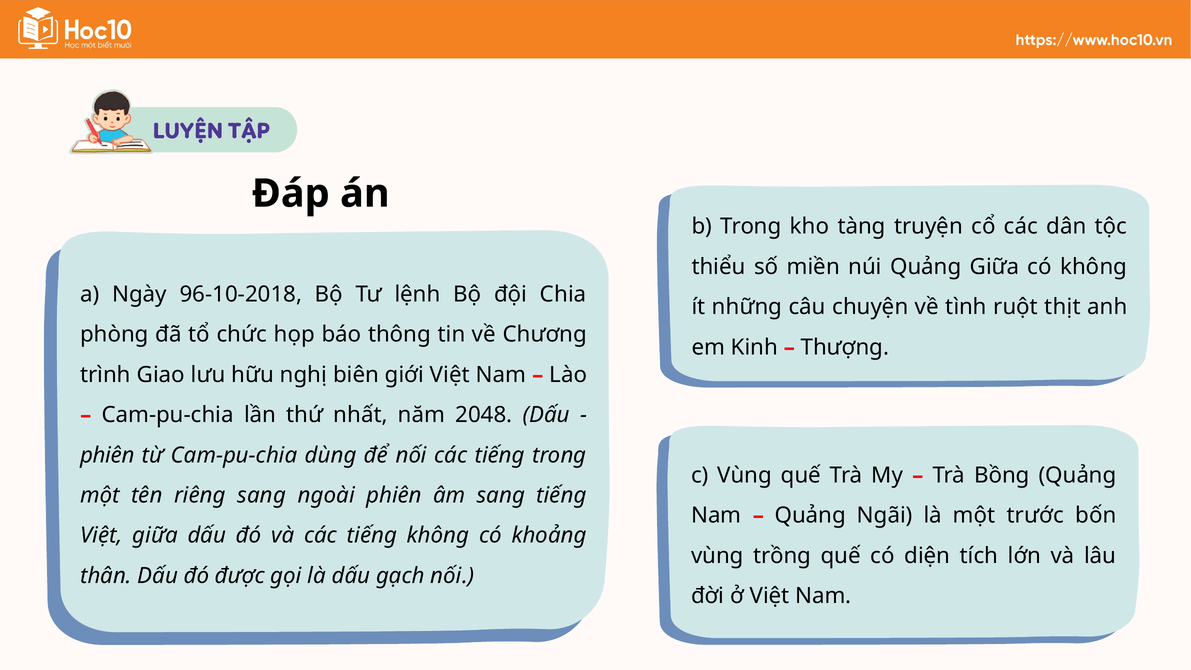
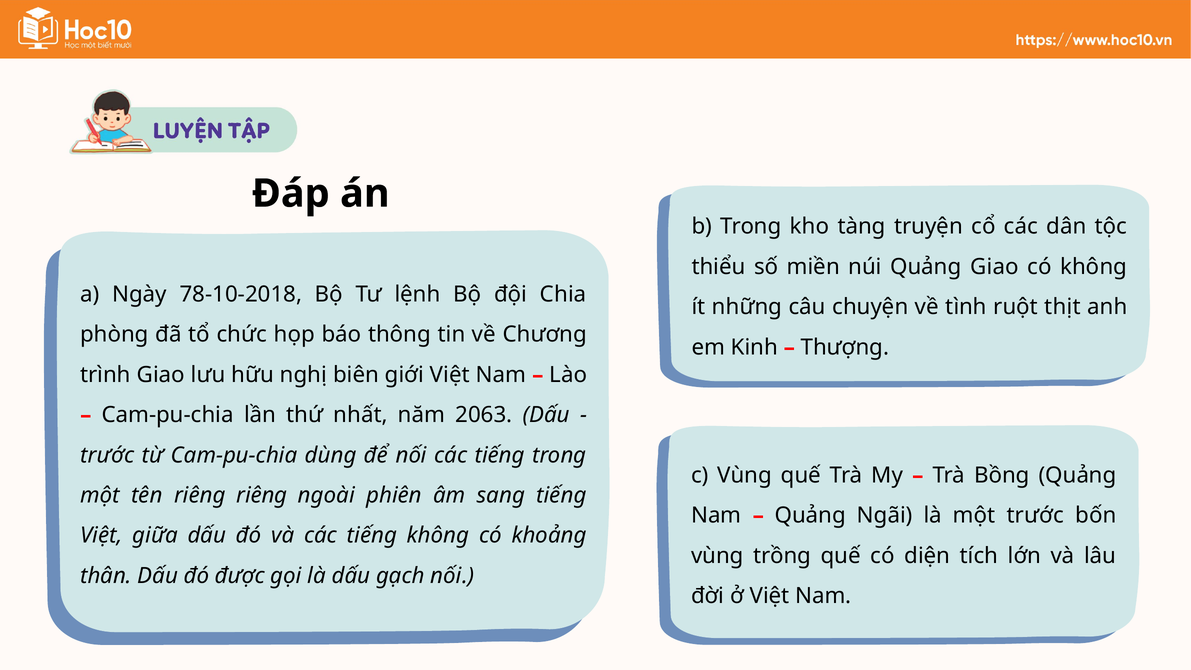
Quảng Giữa: Giữa -> Giao (994, 267)
96-10-2018: 96-10-2018 -> 78-10-2018 (241, 294)
2048: 2048 -> 2063 (484, 415)
phiên: phiên -> trước (107, 455)
riêng sang: sang -> riêng (262, 495)
